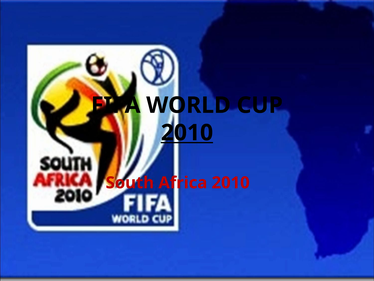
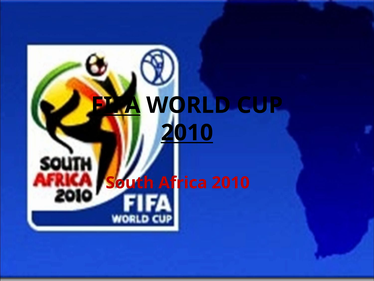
FIFA underline: none -> present (116, 105)
